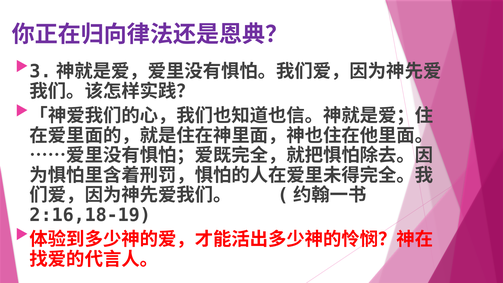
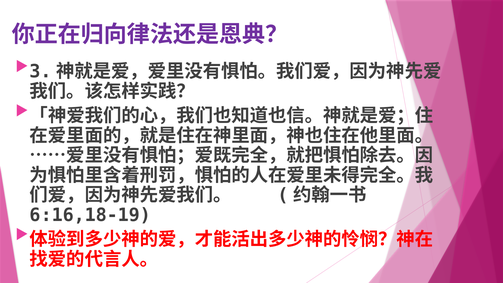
2:16,18-19: 2:16,18-19 -> 6:16,18-19 (90, 215)
